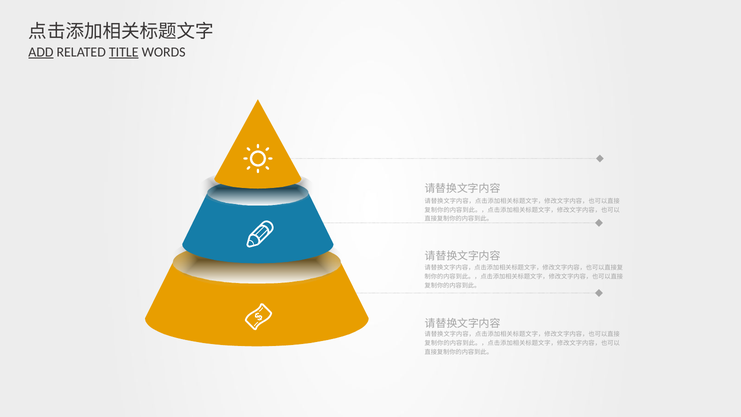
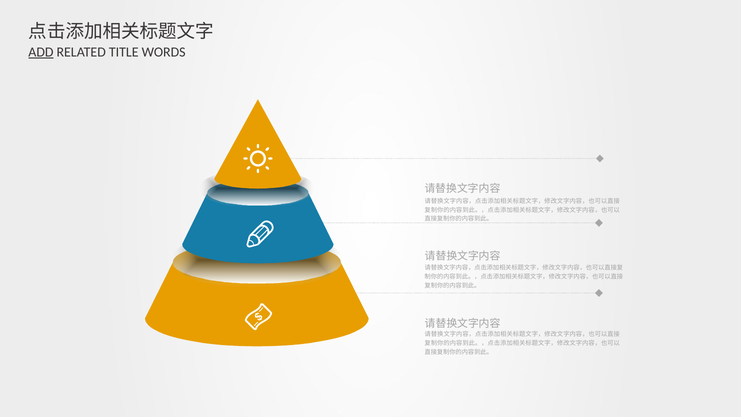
TITLE underline: present -> none (124, 52)
